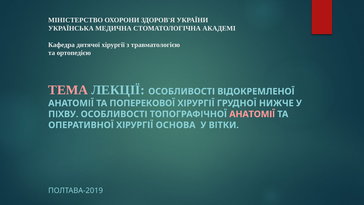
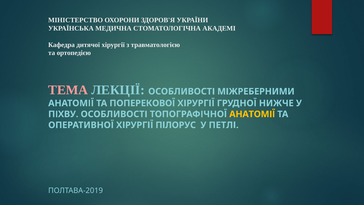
ВІДОКРЕМЛЕНОЇ: ВІДОКРЕМЛЕНОЇ -> МІЖРЕБЕРНИМИ (256, 91)
АНАТОМІЇ colour: pink -> yellow (252, 114)
ОСНОВА: ОСНОВА -> ПІЛОРУС (176, 125)
ВІТКИ: ВІТКИ -> ПЕТЛІ (224, 125)
